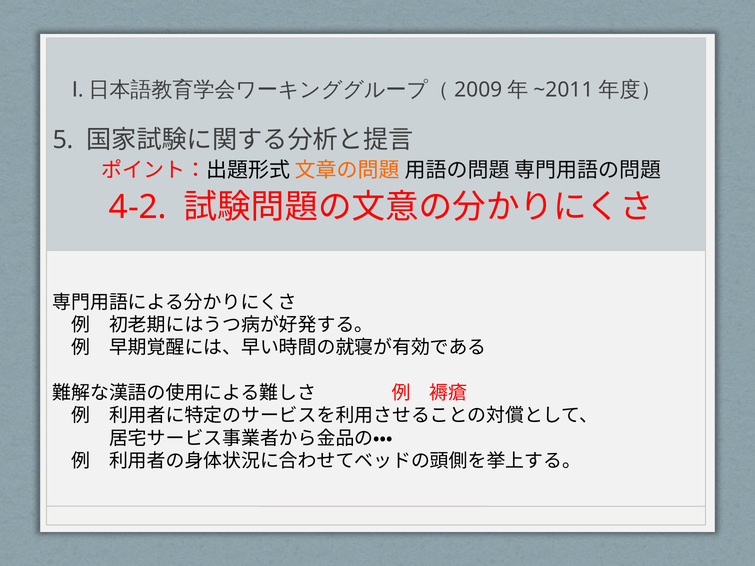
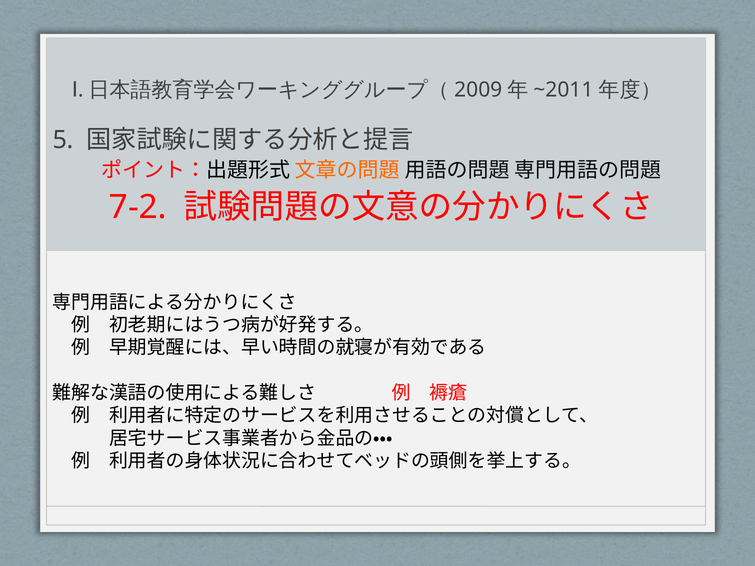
4-2: 4-2 -> 7-2 (138, 207)
